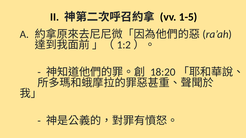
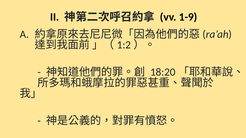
1-5: 1-5 -> 1-9 (188, 17)
